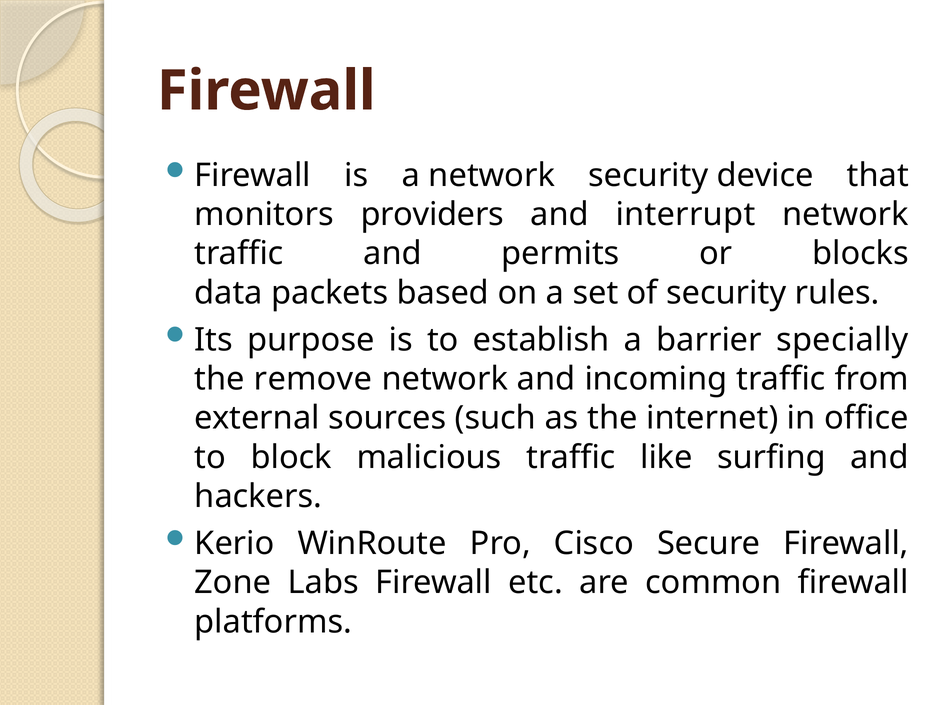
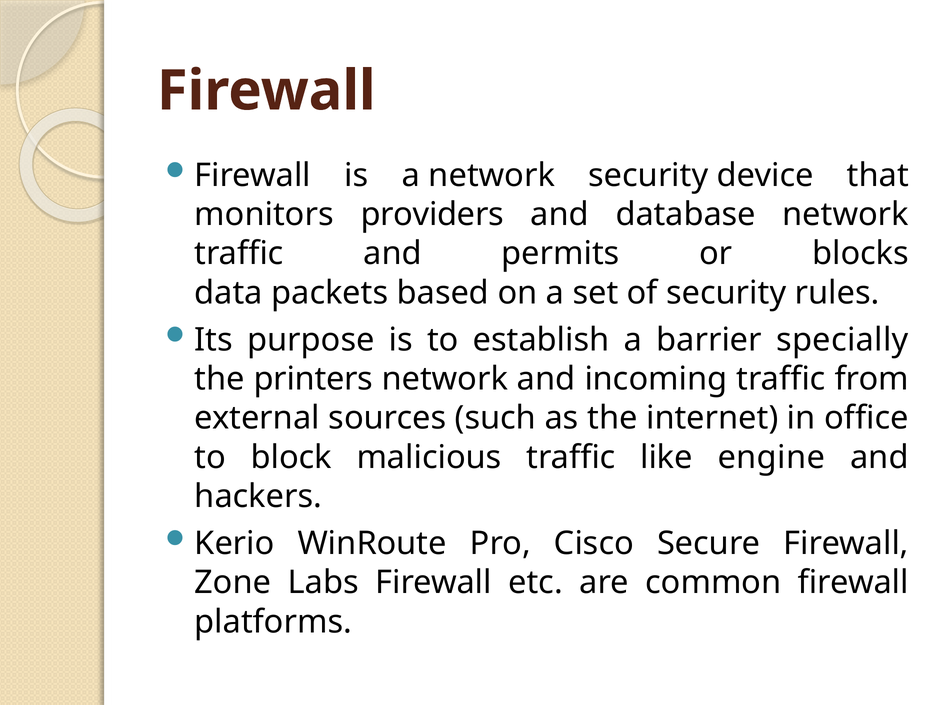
interrupt: interrupt -> database (686, 214)
remove: remove -> printers (313, 379)
surfing: surfing -> engine (771, 457)
